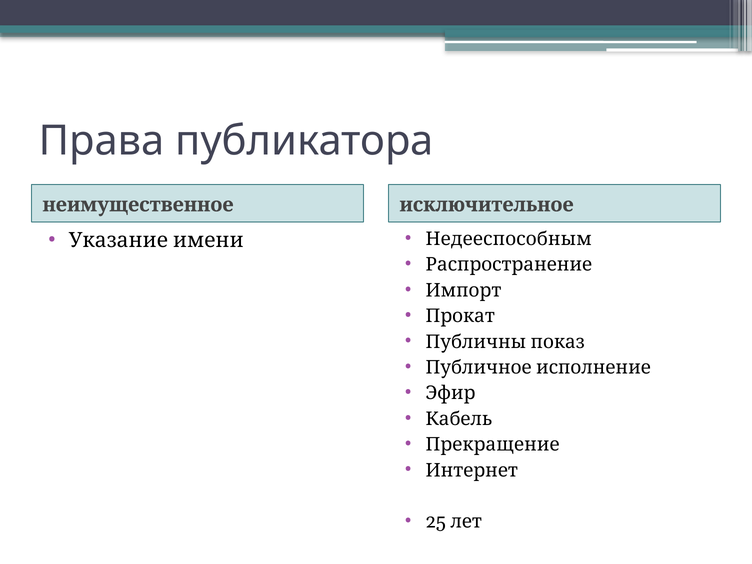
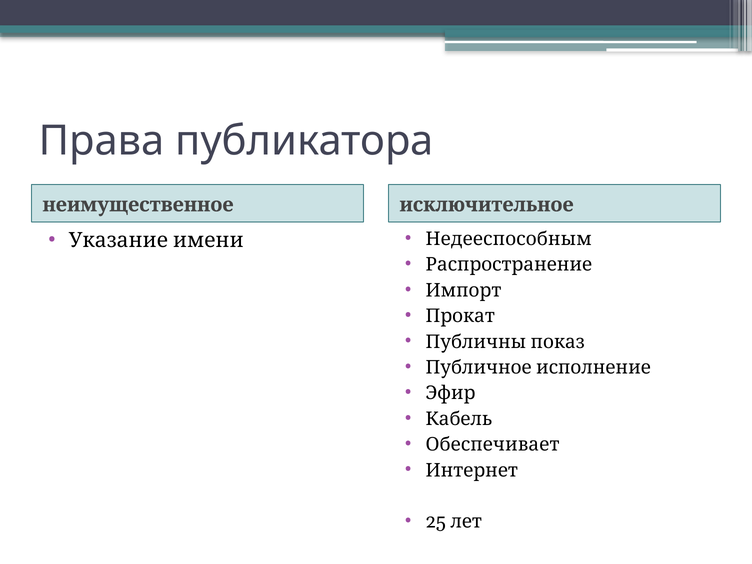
Прекращение: Прекращение -> Обеспечивает (493, 445)
